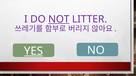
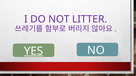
NOT underline: present -> none (59, 19)
